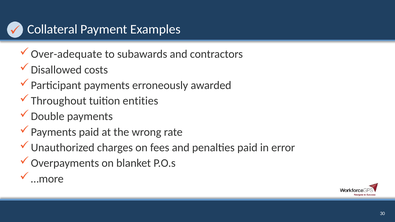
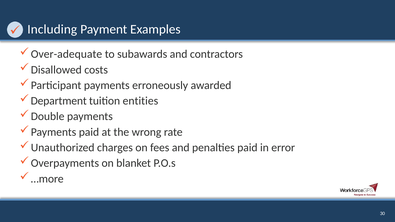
Collateral: Collateral -> Including (52, 29)
Throughout: Throughout -> Department (59, 101)
